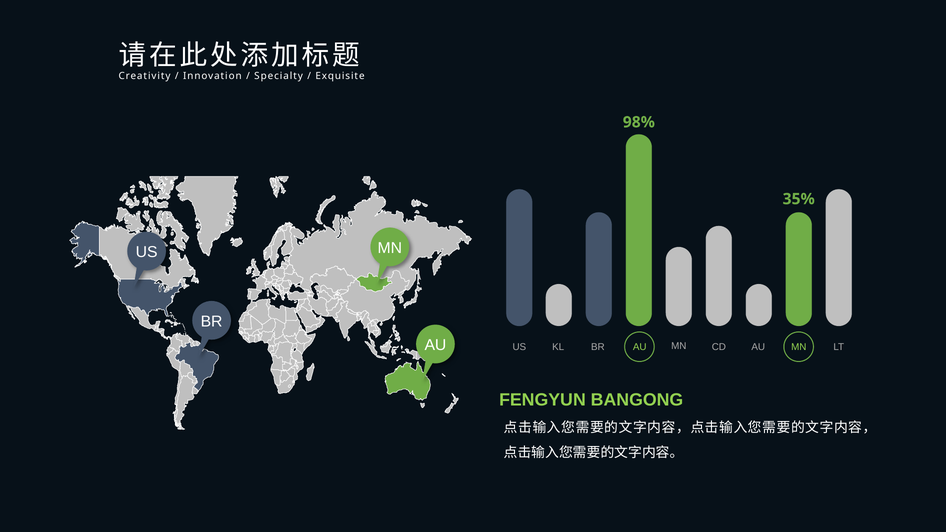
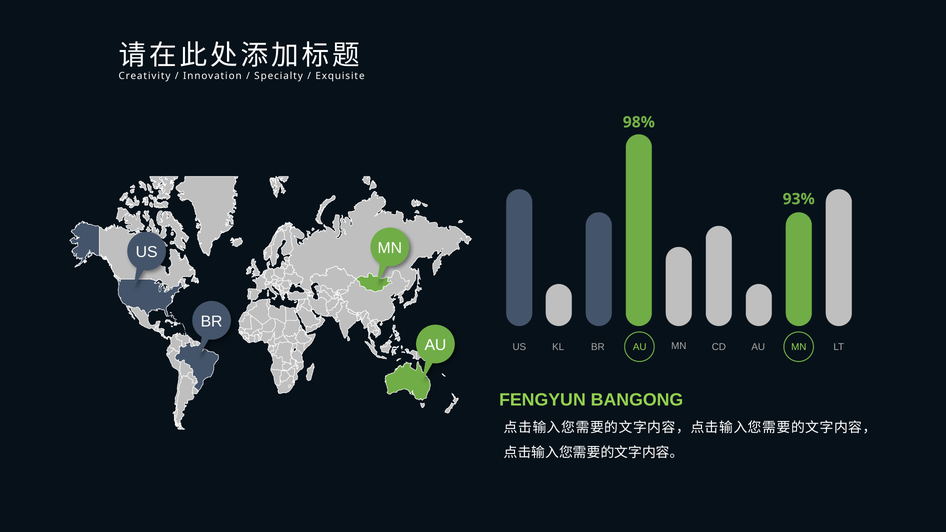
35%: 35% -> 93% (799, 199)
